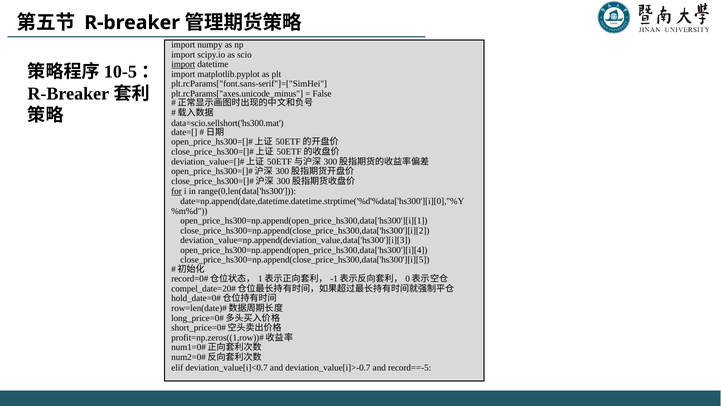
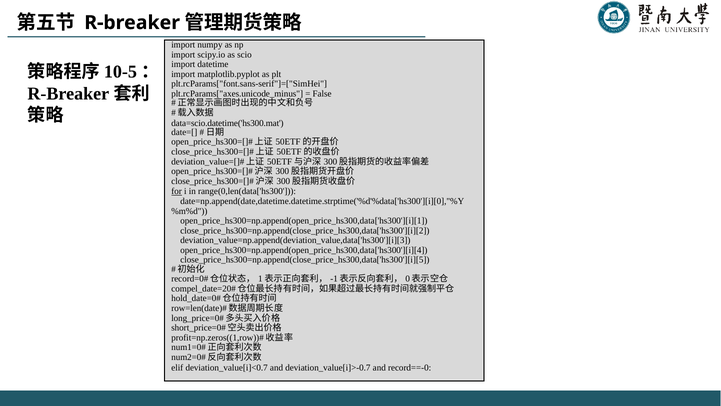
import underline: present -> none (183, 64)
data=scio.sellshort('hs300.mat: data=scio.sellshort('hs300.mat -> data=scio.datetime('hs300.mat (227, 123)
record==-5: record==-5 -> record==-0 (410, 367)
